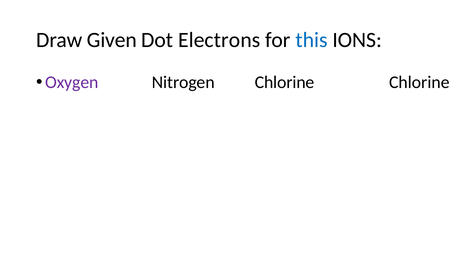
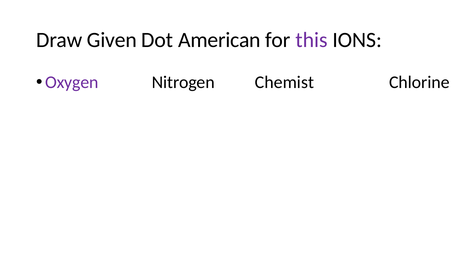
Electrons: Electrons -> American (219, 40)
this colour: blue -> purple (311, 40)
Nitrogen Chlorine: Chlorine -> Chemist (284, 82)
